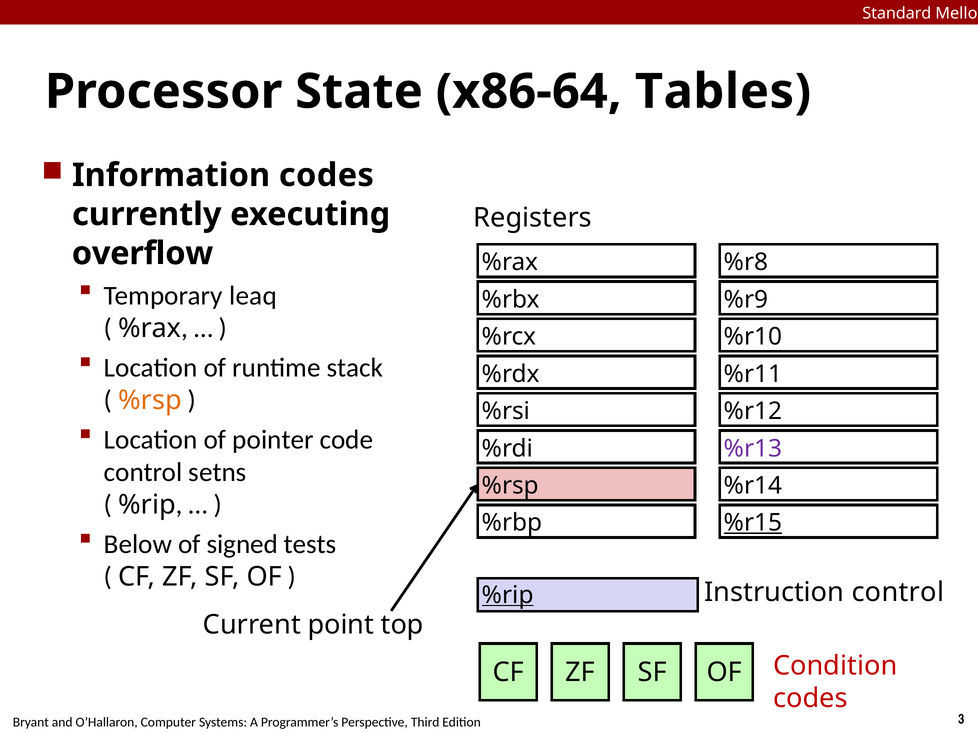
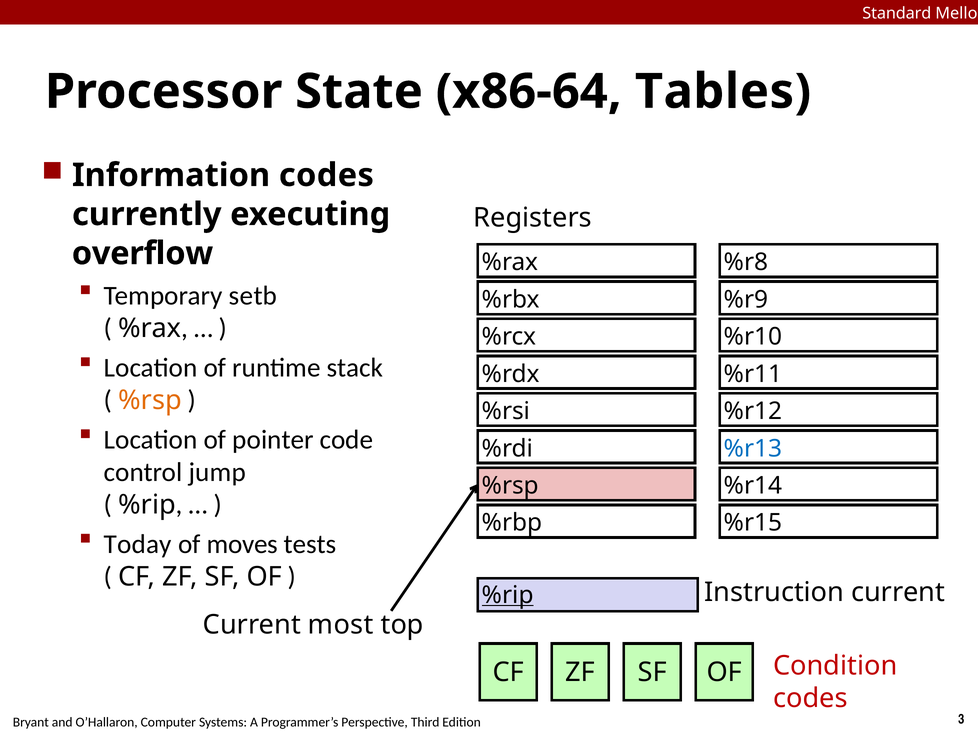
leaq: leaq -> setb (253, 296)
%r13 colour: purple -> blue (753, 449)
setns: setns -> jump (217, 472)
%r15 underline: present -> none (753, 523)
Below: Below -> Today (138, 544)
signed: signed -> moves (242, 544)
Instruction control: control -> current (898, 593)
point: point -> most (341, 625)
